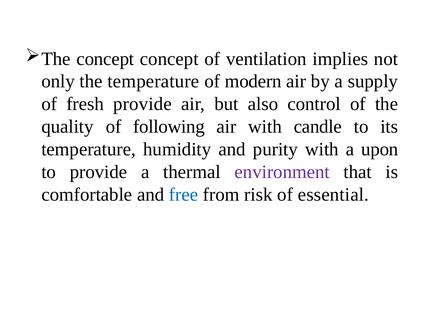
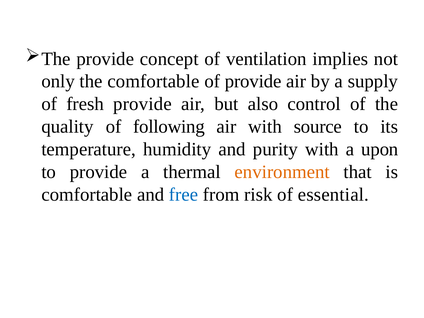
The concept: concept -> provide (105, 59)
the temperature: temperature -> comfortable (153, 81)
of modern: modern -> provide (253, 81)
candle: candle -> source (318, 127)
environment colour: purple -> orange (282, 172)
